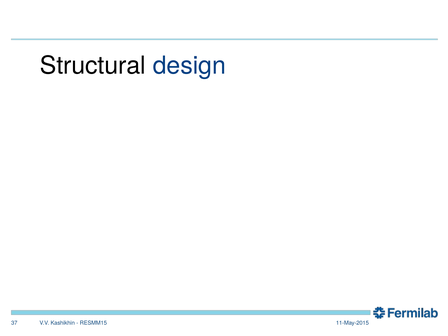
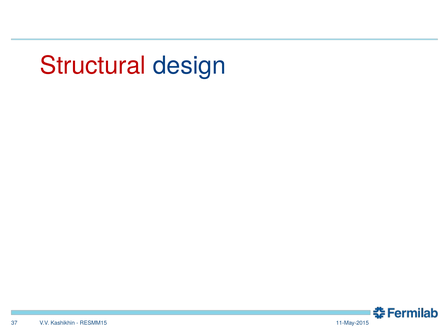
Structural colour: black -> red (93, 66)
